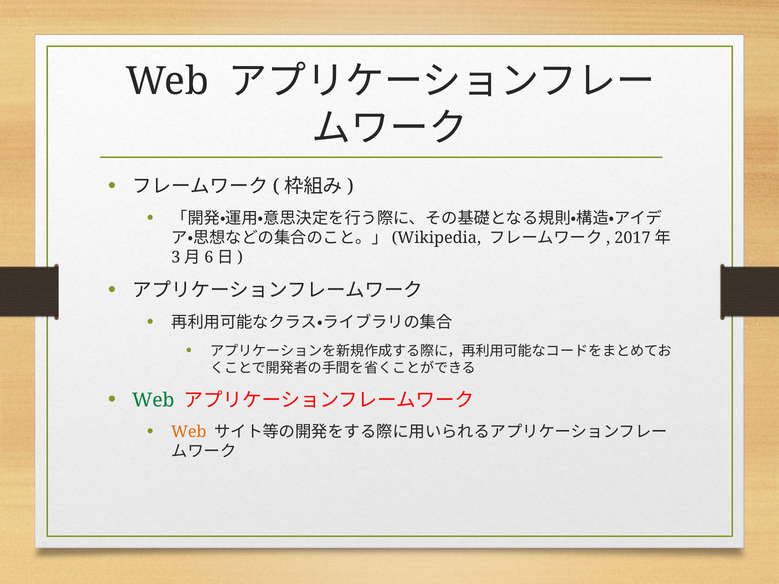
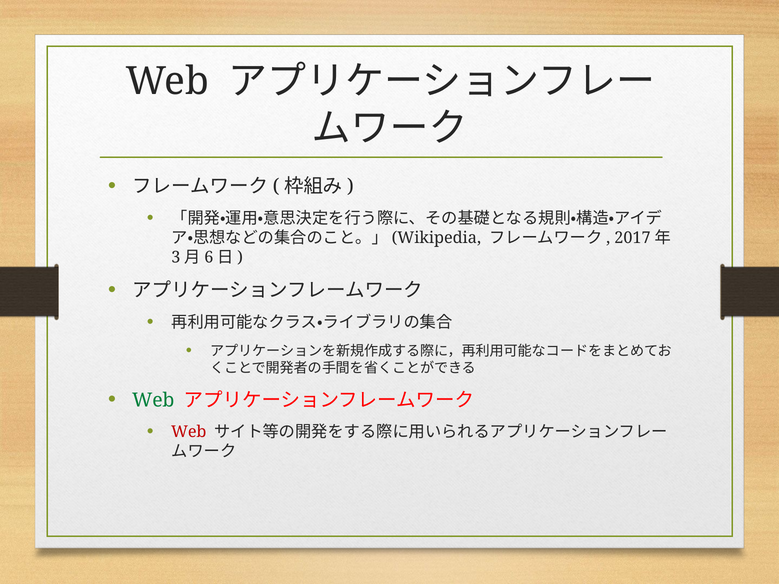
Web colour: orange -> red (189, 432)
